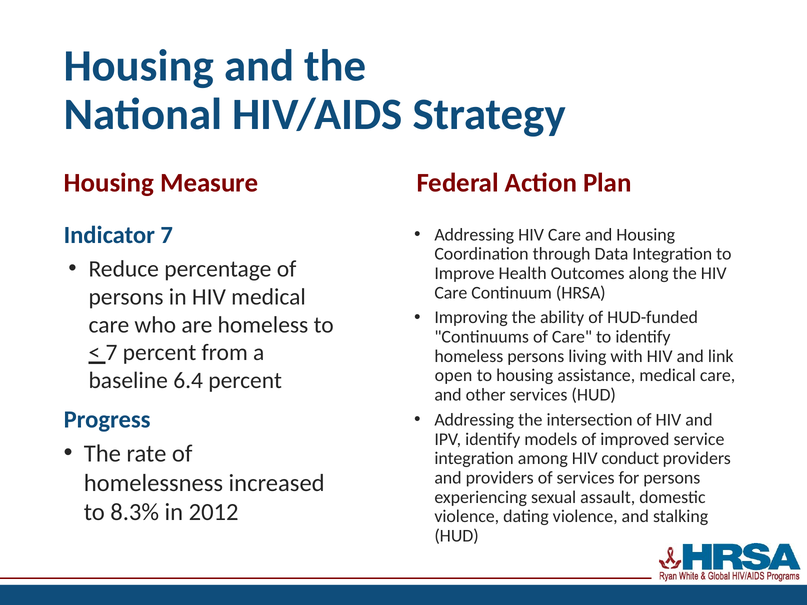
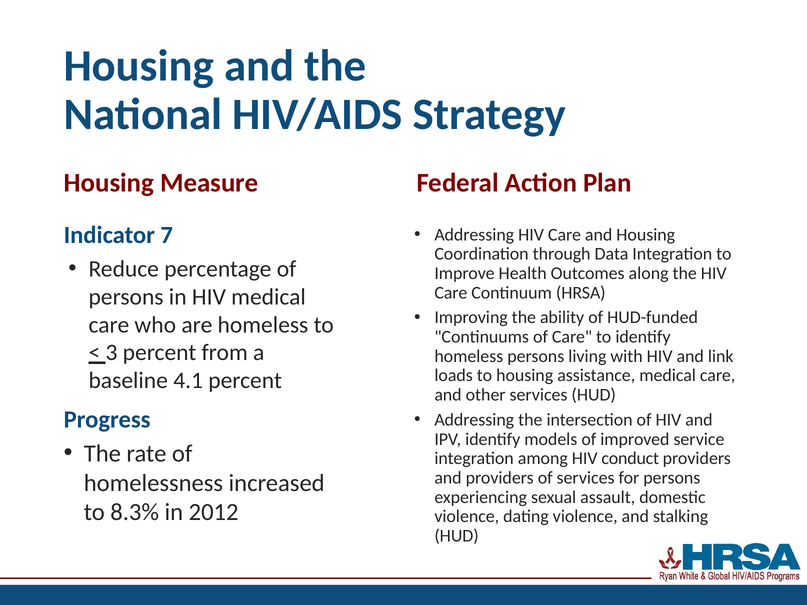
7: 7 -> 3 (112, 353)
open: open -> loads (454, 376)
6.4: 6.4 -> 4.1 (188, 381)
